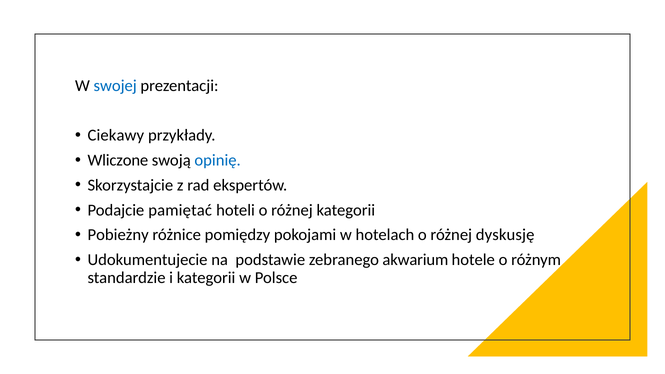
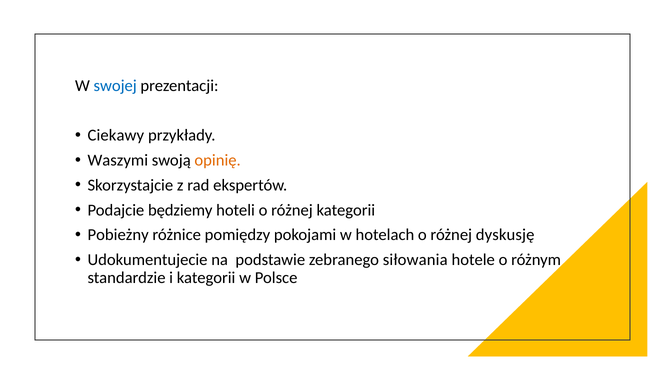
Wliczone: Wliczone -> Waszymi (118, 160)
opinię colour: blue -> orange (218, 160)
pamiętać: pamiętać -> będziemy (180, 210)
akwarium: akwarium -> siłowania (415, 260)
